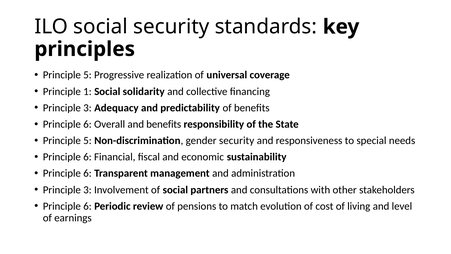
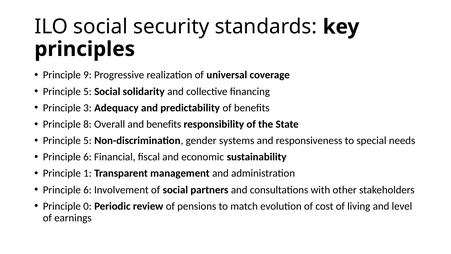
5: 5 -> 9 (87, 75)
1: 1 -> 5 (87, 91)
6: 6 -> 8 (87, 124)
gender security: security -> systems (237, 140)
6: 6 -> 1 (87, 173)
3: 3 -> 6 (87, 190)
6: 6 -> 0 (87, 206)
